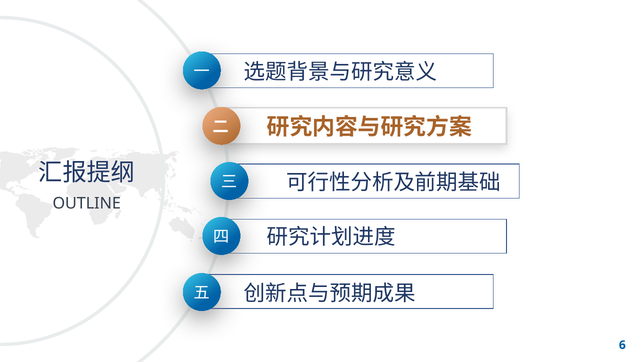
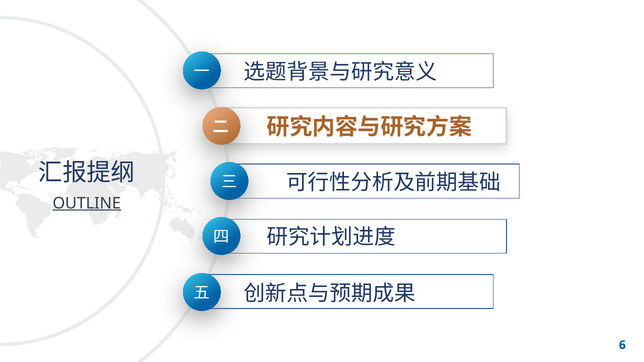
OUTLINE underline: none -> present (87, 203)
